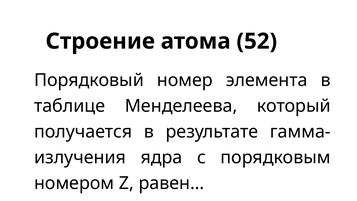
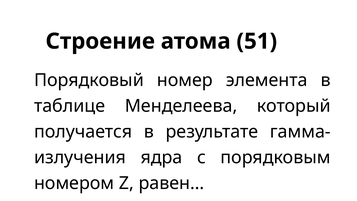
52: 52 -> 51 (257, 41)
